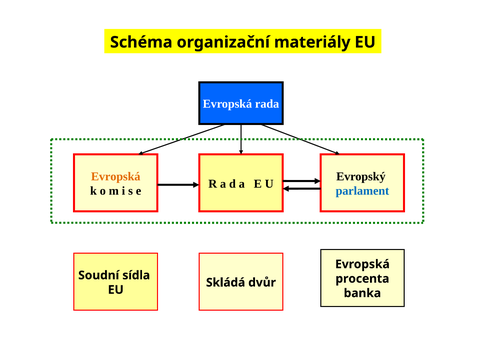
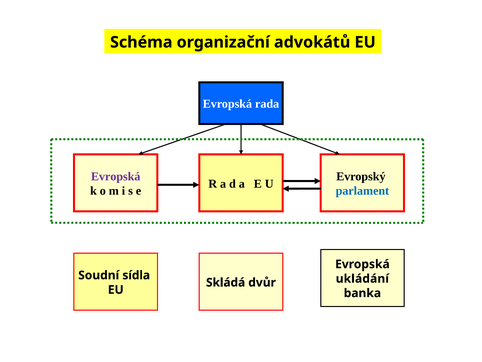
materiály: materiály -> advokátů (312, 42)
Evropská colour: orange -> purple (116, 176)
procenta: procenta -> ukládání (362, 278)
